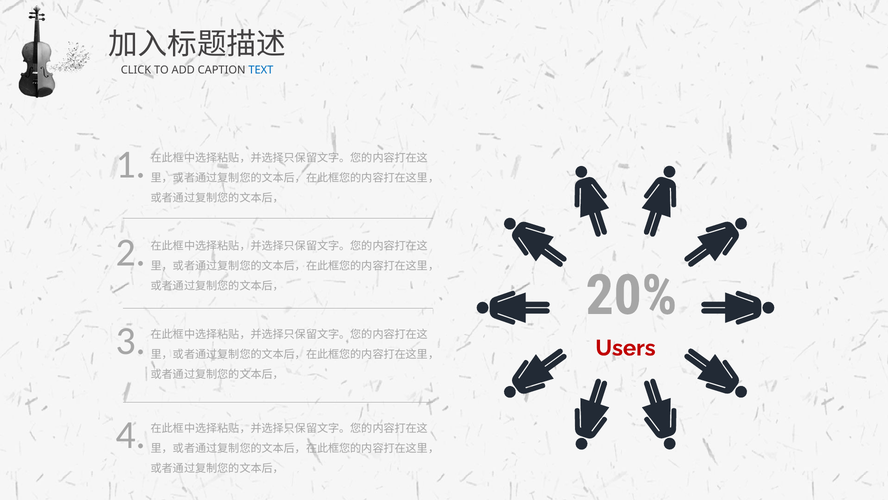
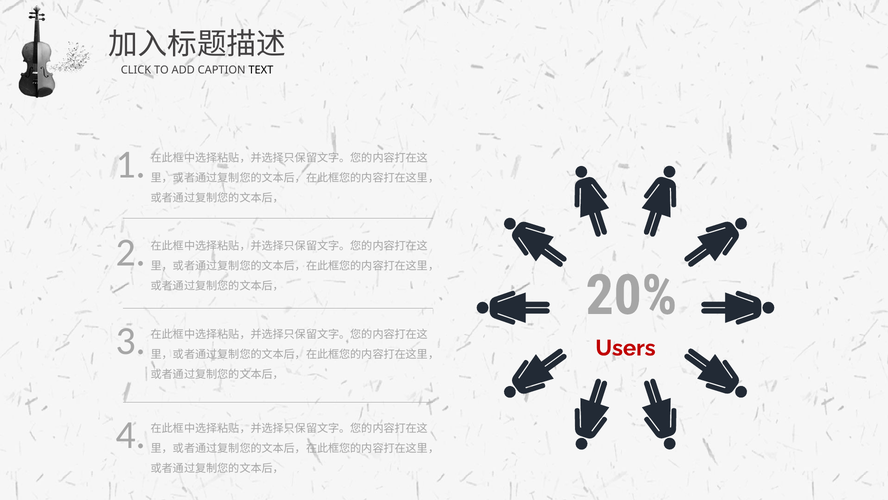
TEXT colour: blue -> black (261, 70)
